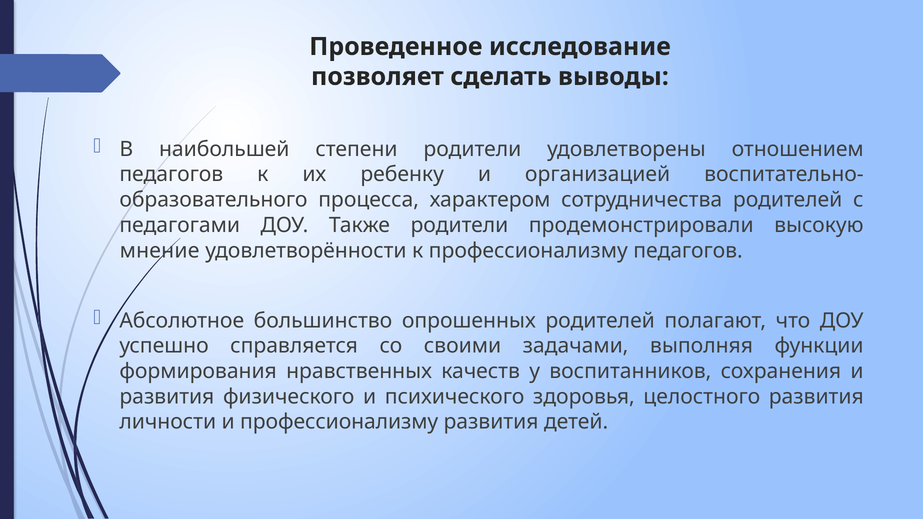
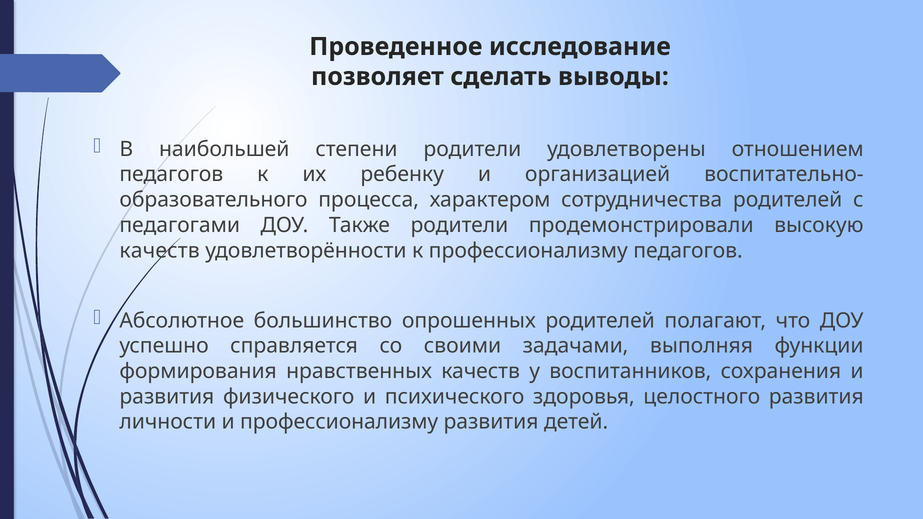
мнение: мнение -> качеств (160, 251)
